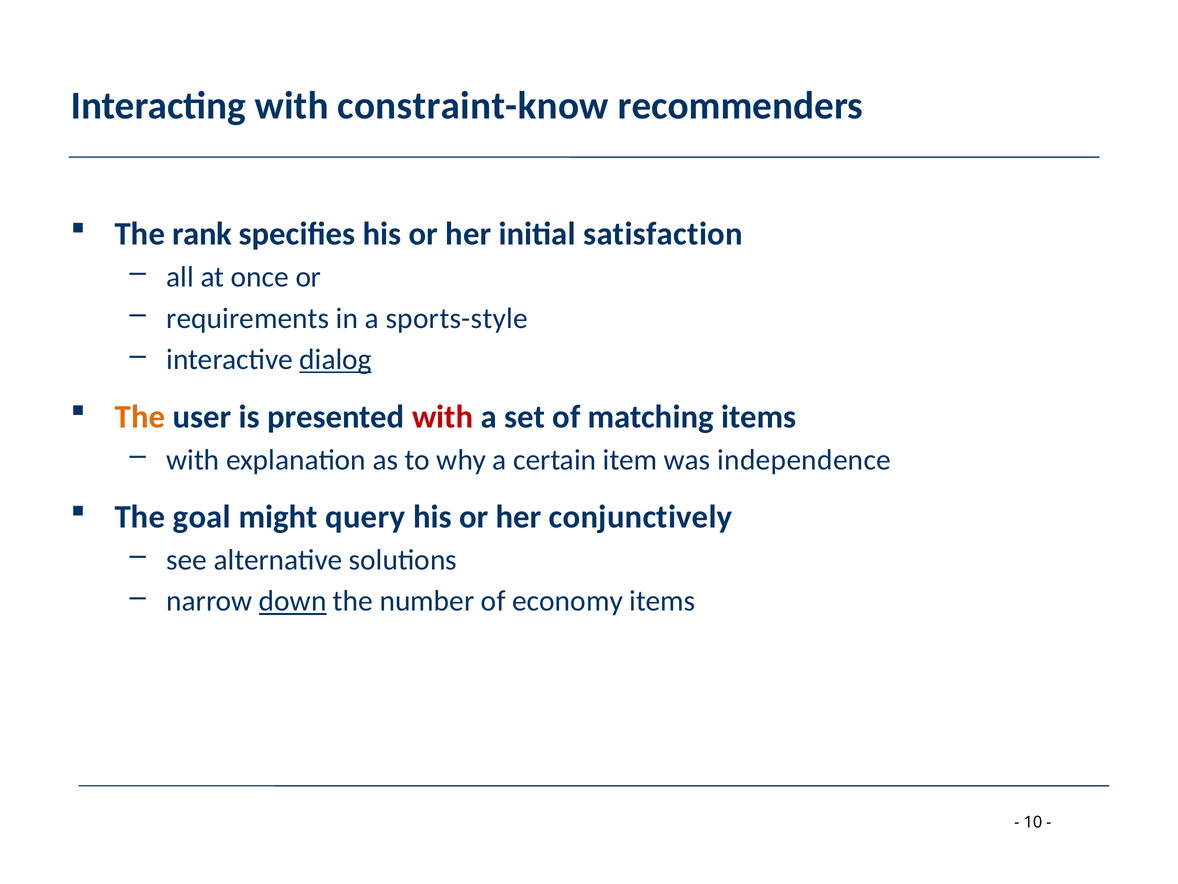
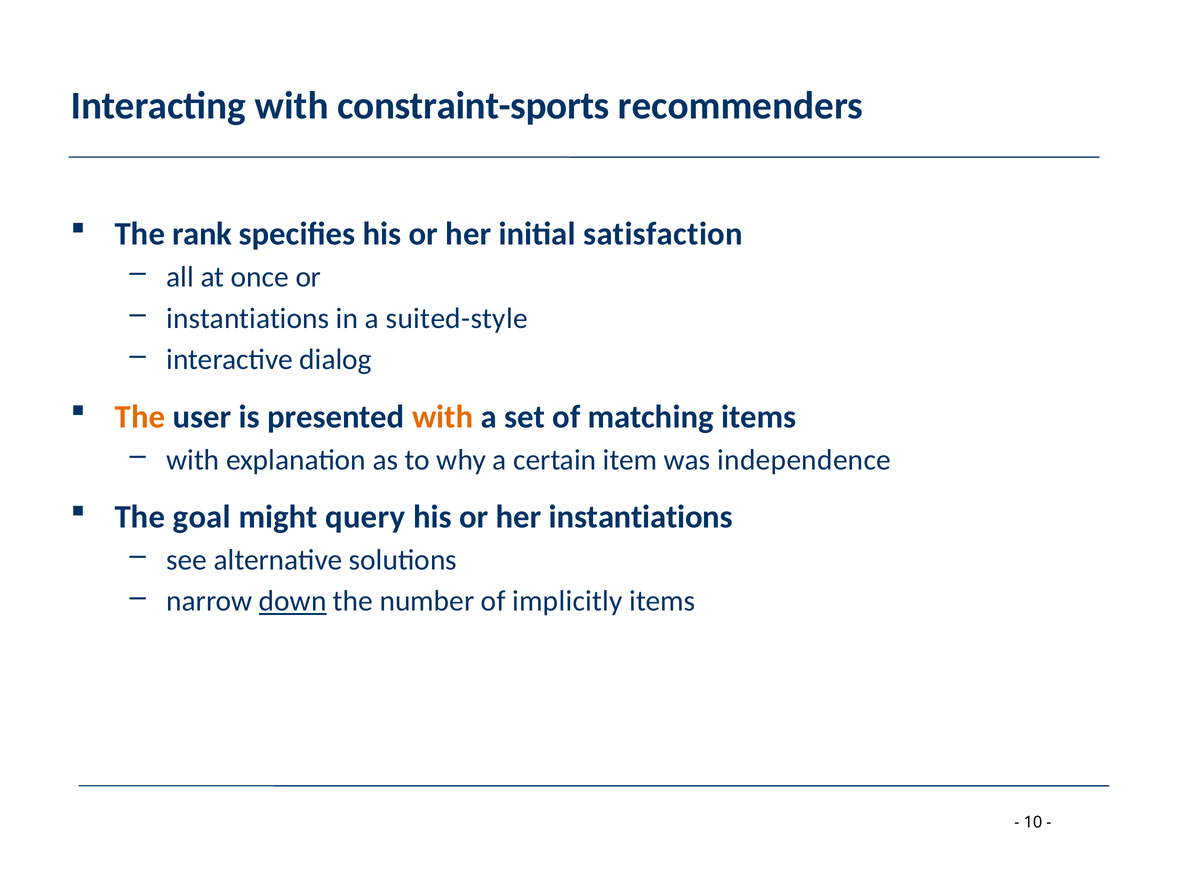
constraint-know: constraint-know -> constraint-sports (473, 106)
requirements: requirements -> instantiations (248, 318)
sports-style: sports-style -> suited-style (457, 318)
dialog underline: present -> none (336, 359)
with colour: red -> orange (443, 417)
her conjunctively: conjunctively -> instantiations (641, 517)
economy: economy -> implicitly (567, 601)
